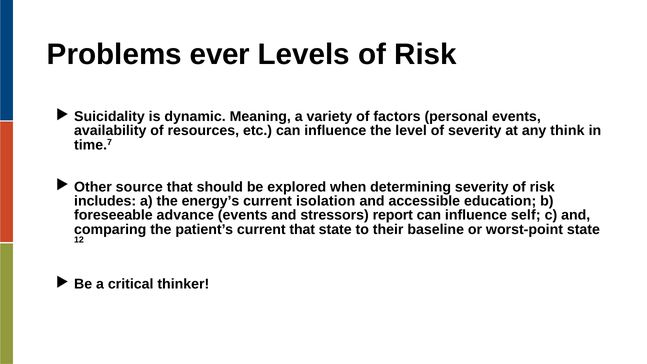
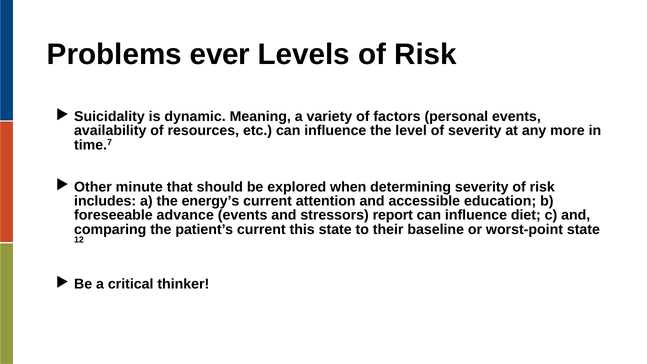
think: think -> more (567, 131)
source: source -> minute (139, 187)
isolation: isolation -> attention (326, 201)
self: self -> diet (526, 215)
current that: that -> this (302, 229)
